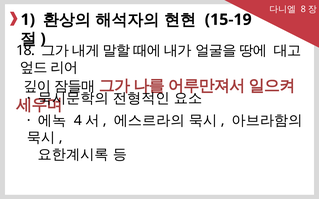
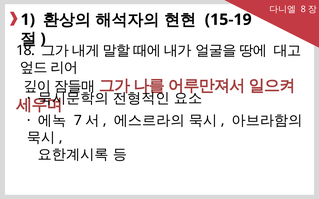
4: 4 -> 7 (78, 121)
